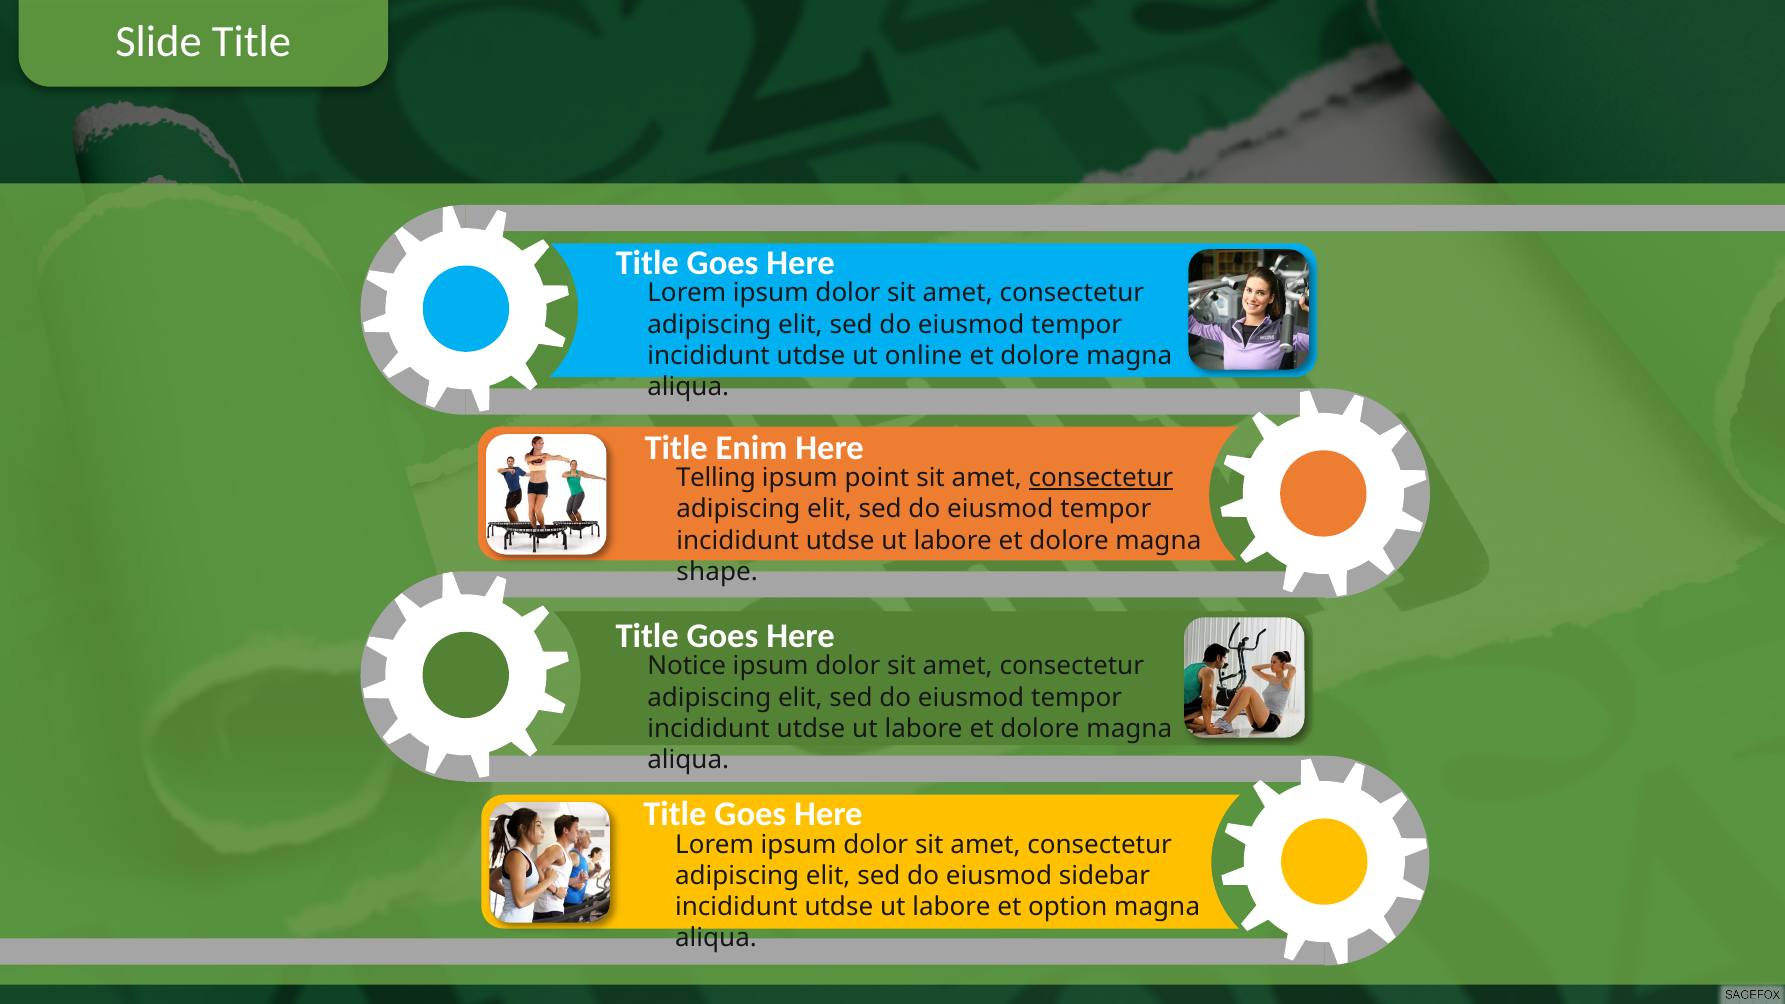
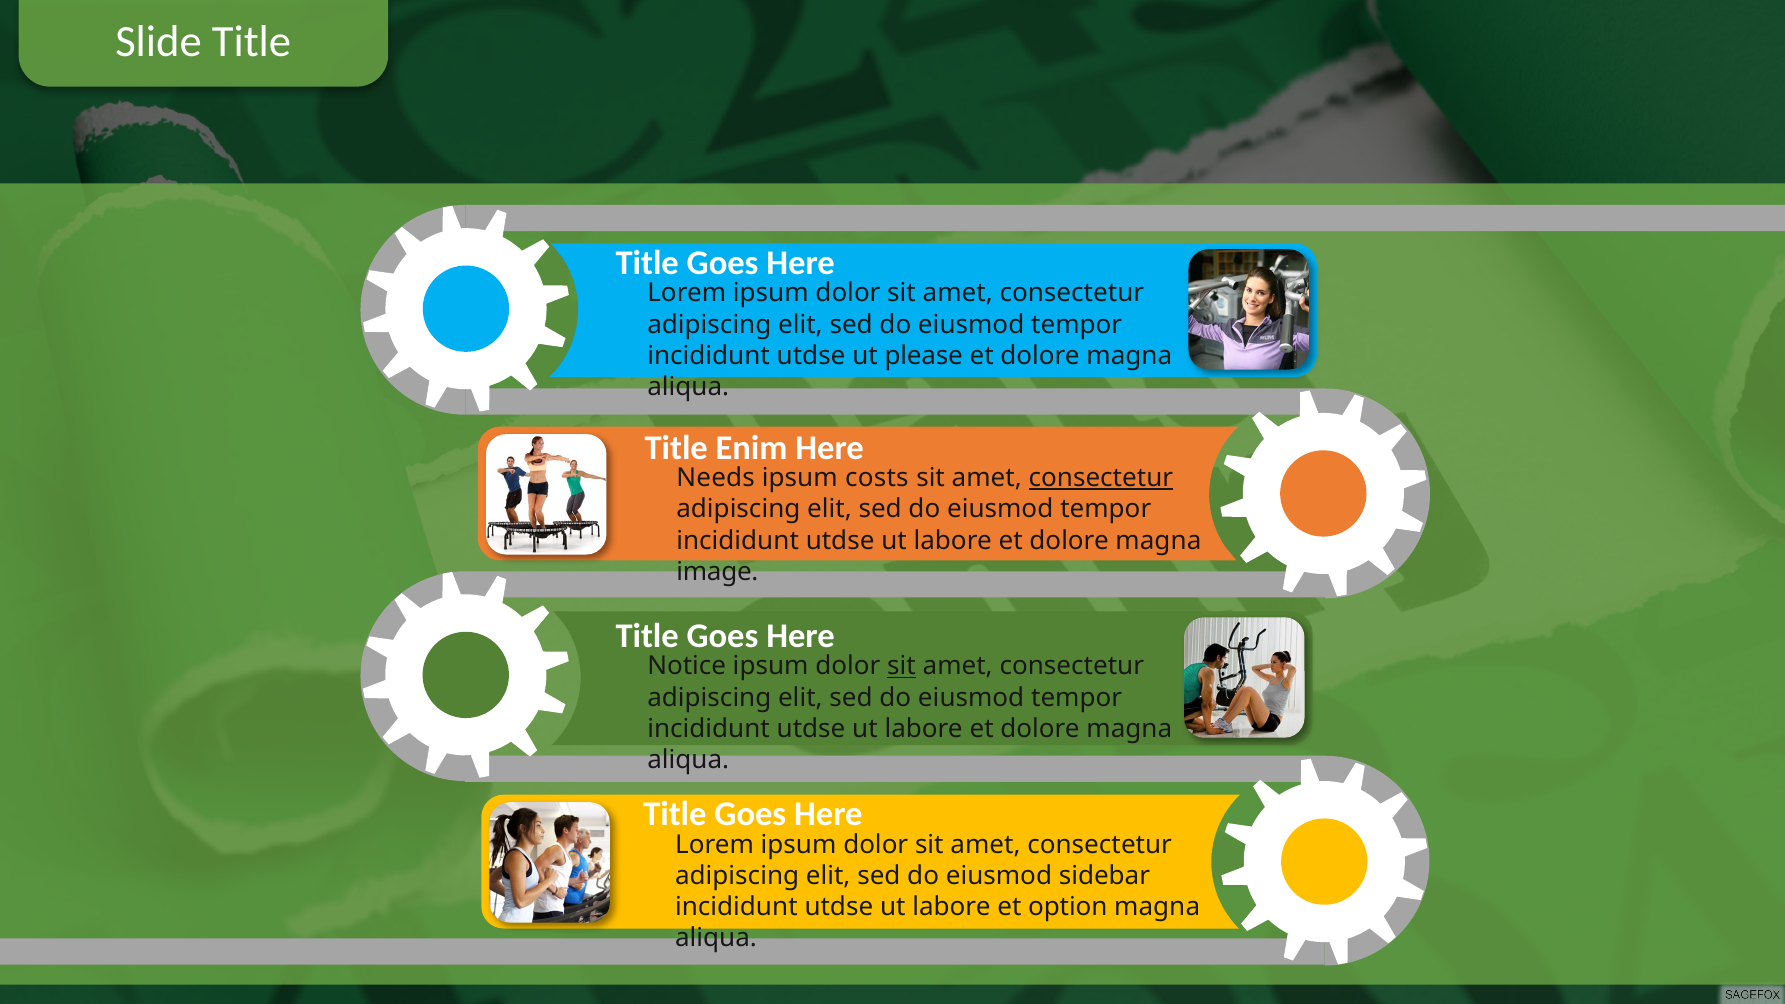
online: online -> please (924, 356)
Telling: Telling -> Needs (716, 478)
point: point -> costs (877, 478)
shape: shape -> image (717, 572)
sit underline: none -> present (901, 666)
